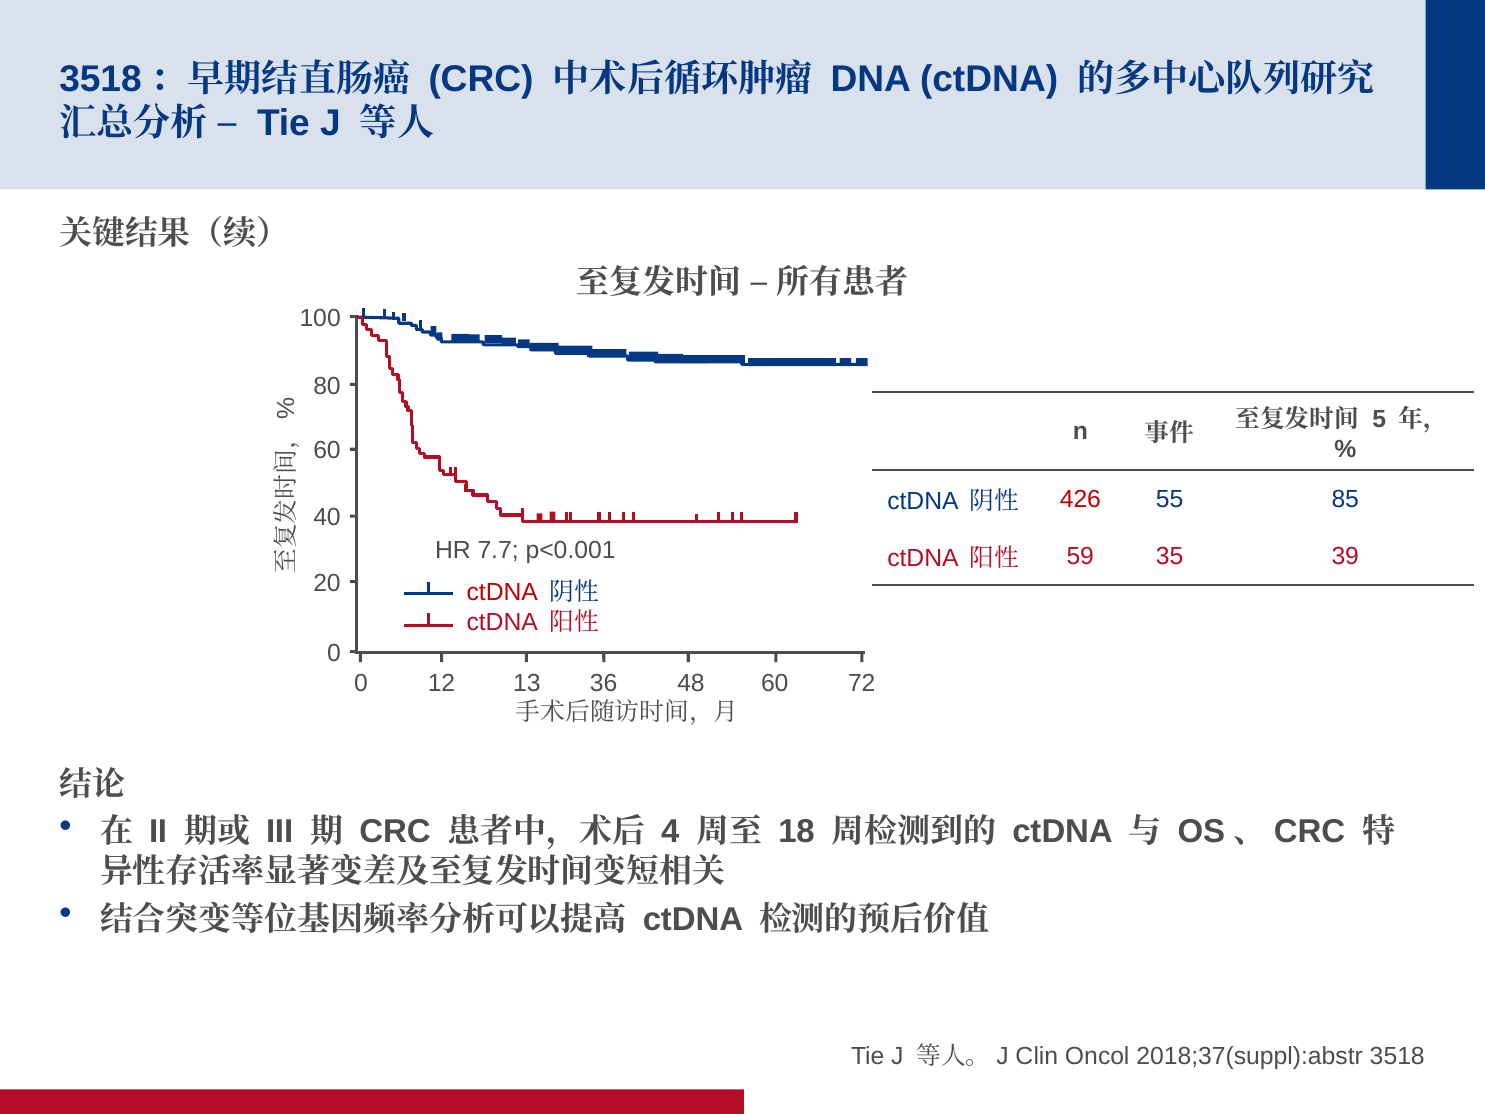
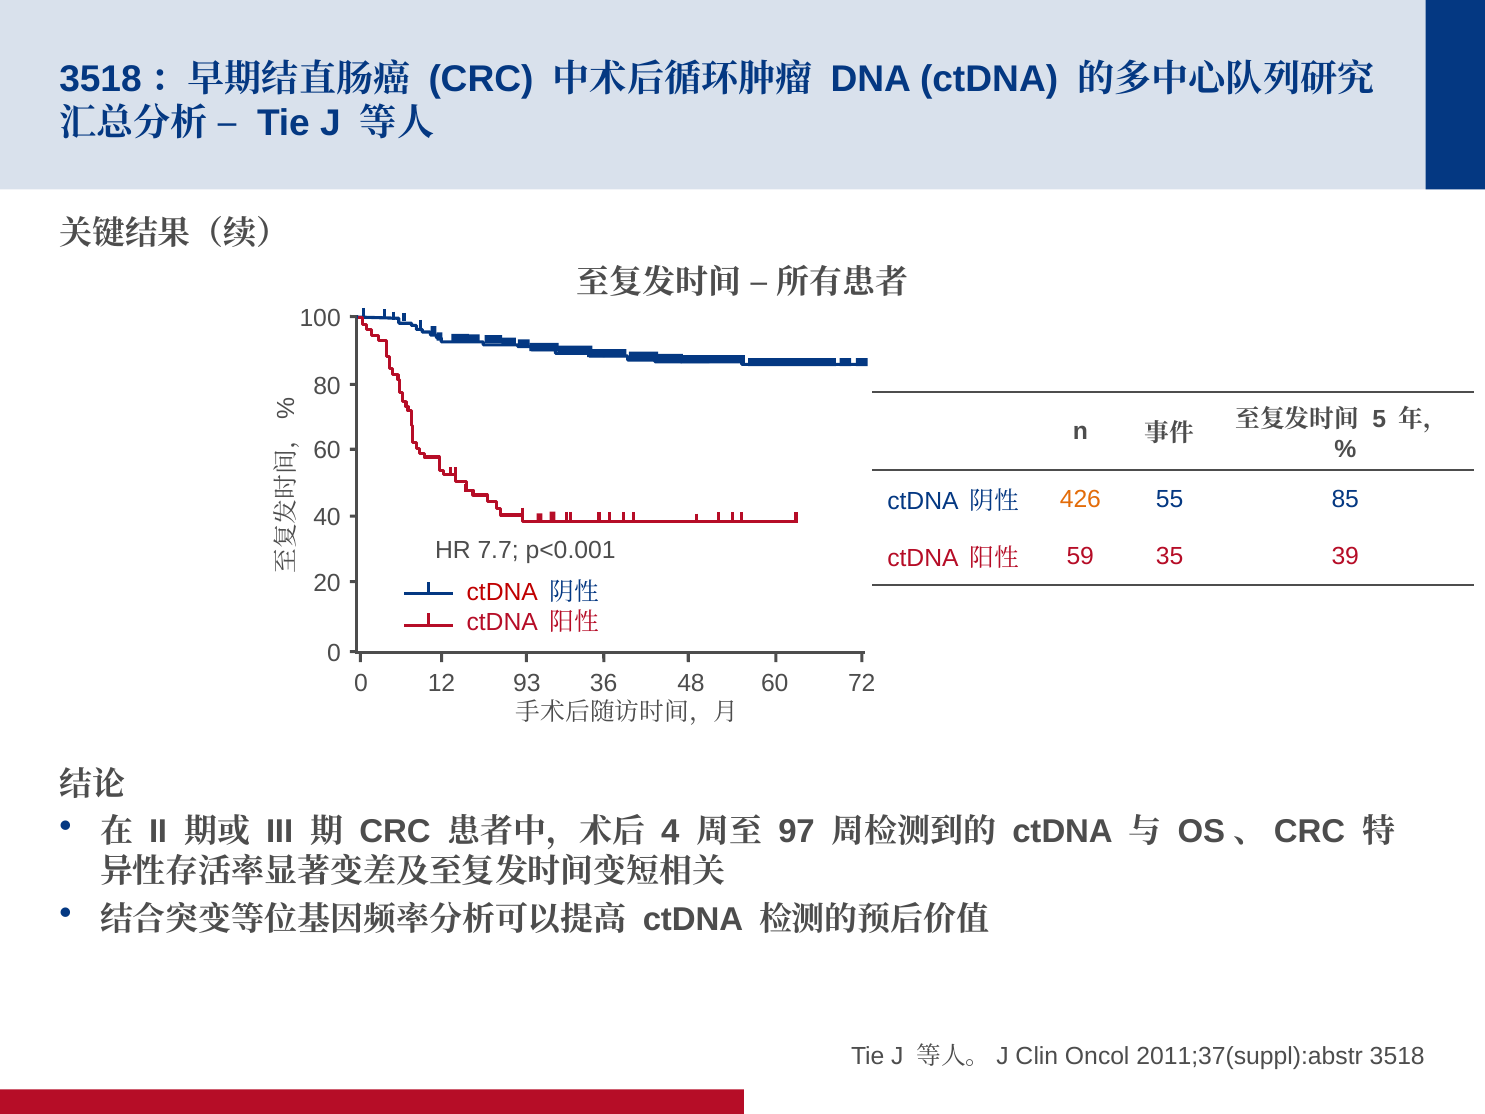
426 colour: red -> orange (1080, 499)
13: 13 -> 93 (527, 683)
18: 18 -> 97 (797, 832)
2018;37(suppl):abstr: 2018;37(suppl):abstr -> 2011;37(suppl):abstr (1250, 1056)
